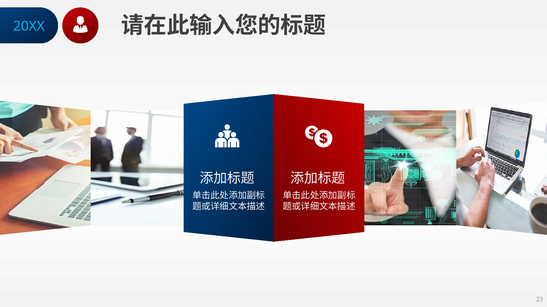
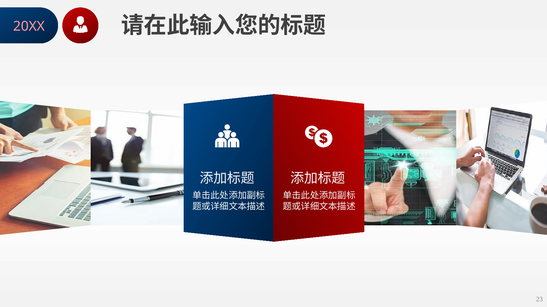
20XX colour: light blue -> pink (29, 26)
